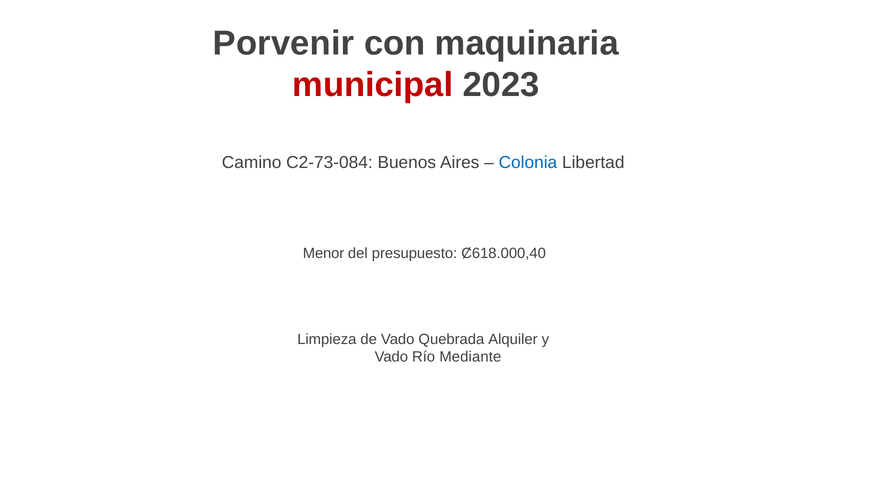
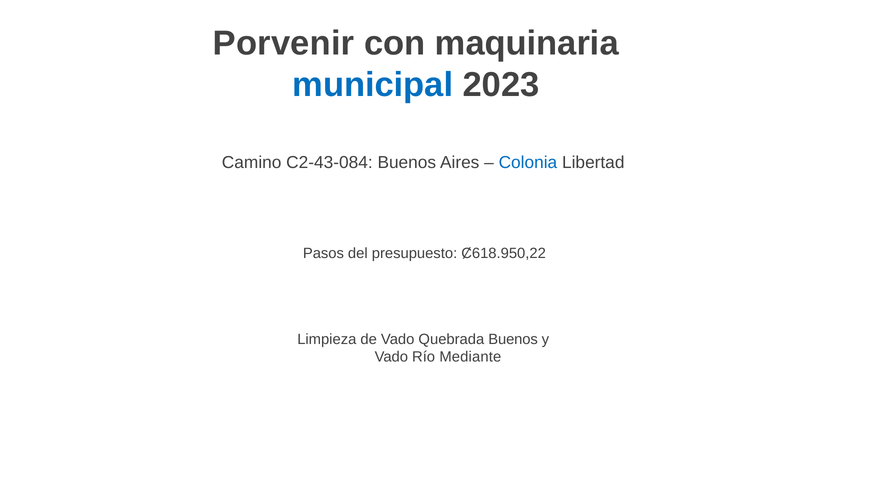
municipal colour: red -> blue (373, 85)
C2-73-084: C2-73-084 -> C2-43-084 (329, 162)
Menor: Menor -> Pasos (323, 253)
Ȼ618.000,40: Ȼ618.000,40 -> Ȼ618.950,22 (504, 253)
Quebrada Alquiler: Alquiler -> Buenos (513, 339)
